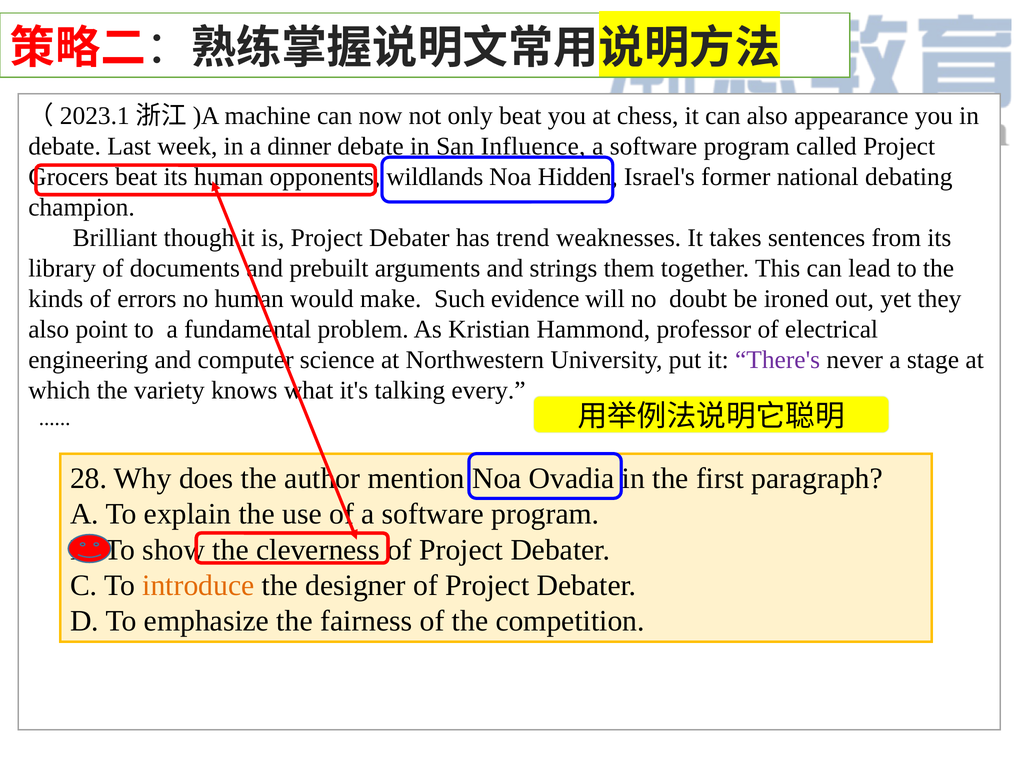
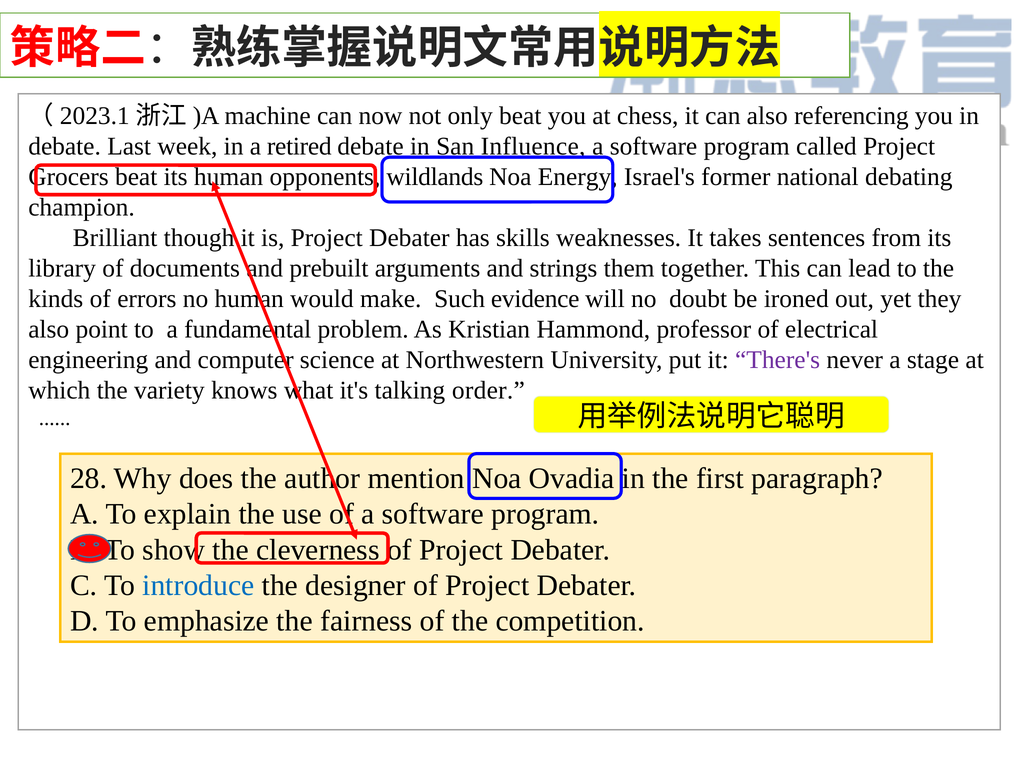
appearance: appearance -> referencing (851, 116)
dinner: dinner -> retired (299, 146)
Hidden: Hidden -> Energy (578, 177)
trend: trend -> skills (523, 238)
every: every -> order (488, 391)
introduce colour: orange -> blue (198, 586)
